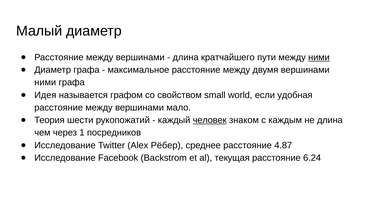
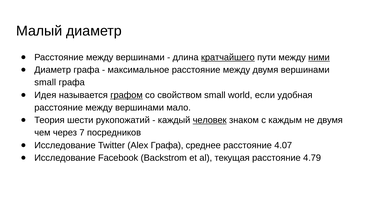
кратчайшего underline: none -> present (228, 57)
ними: ними -> small (45, 83)
графом underline: none -> present (126, 95)
не длина: длина -> двумя (330, 120)
1: 1 -> 7 (82, 133)
Alex Рёбер: Рёбер -> Графа (167, 146)
4.87: 4.87 -> 4.07 (283, 146)
6.24: 6.24 -> 4.79 (312, 158)
